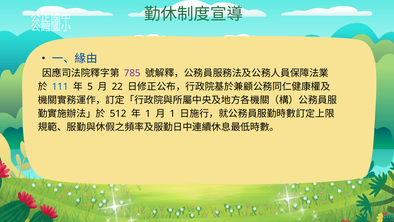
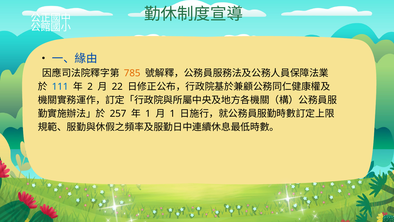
785 colour: purple -> orange (132, 73)
5: 5 -> 2 (90, 87)
512: 512 -> 257 (118, 114)
